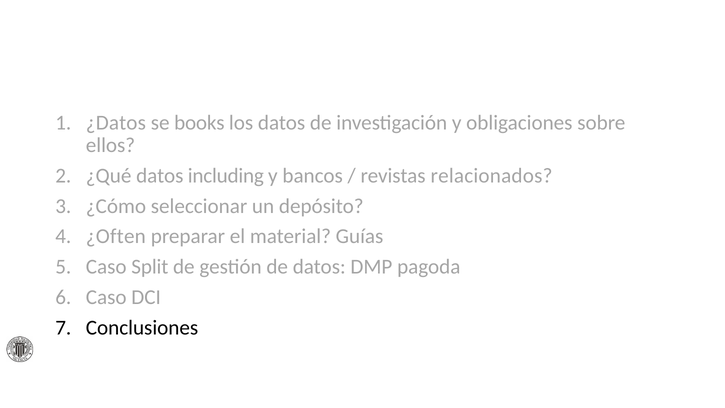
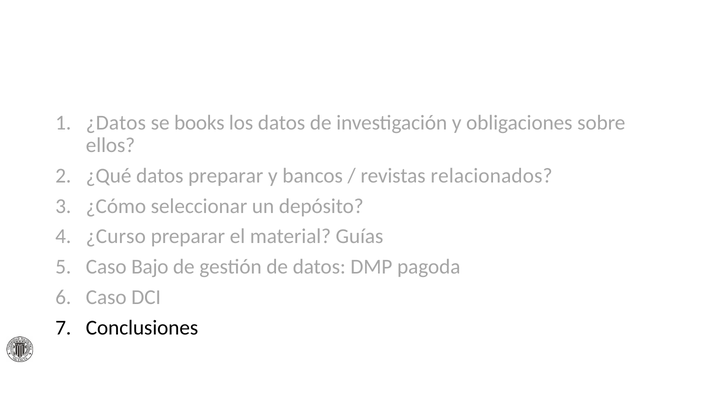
datos including: including -> preparar (226, 176)
¿Often: ¿Often -> ¿Curso (116, 236)
Split: Split -> Bajo (150, 267)
